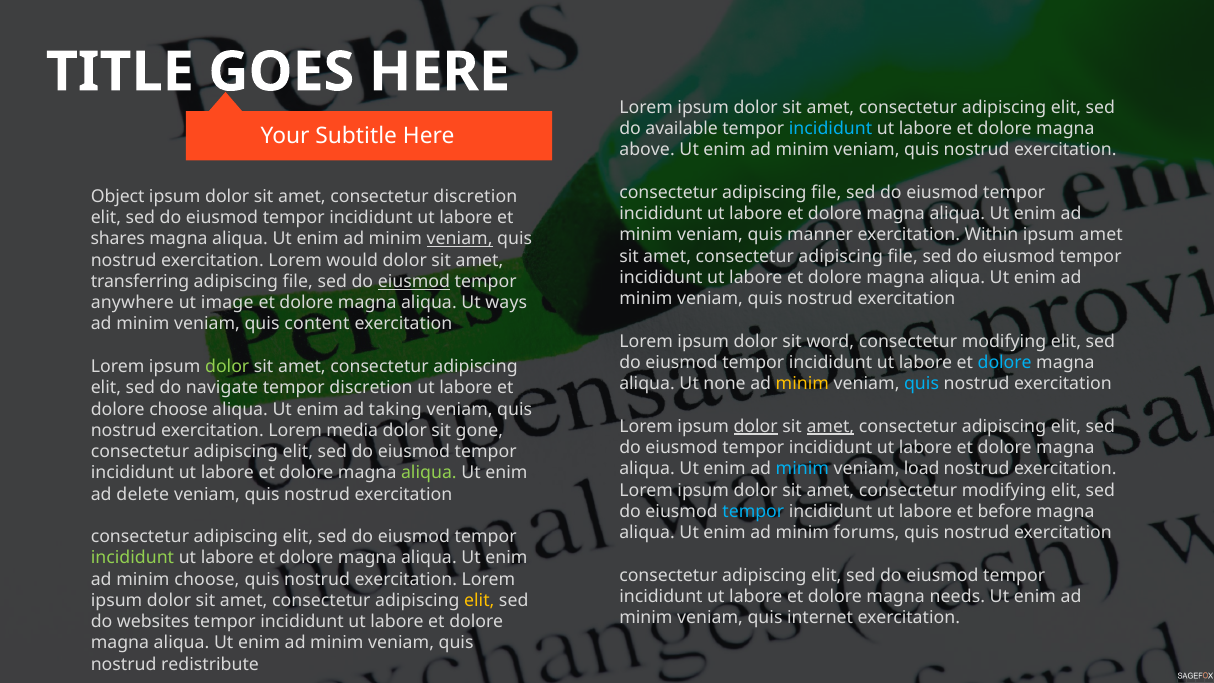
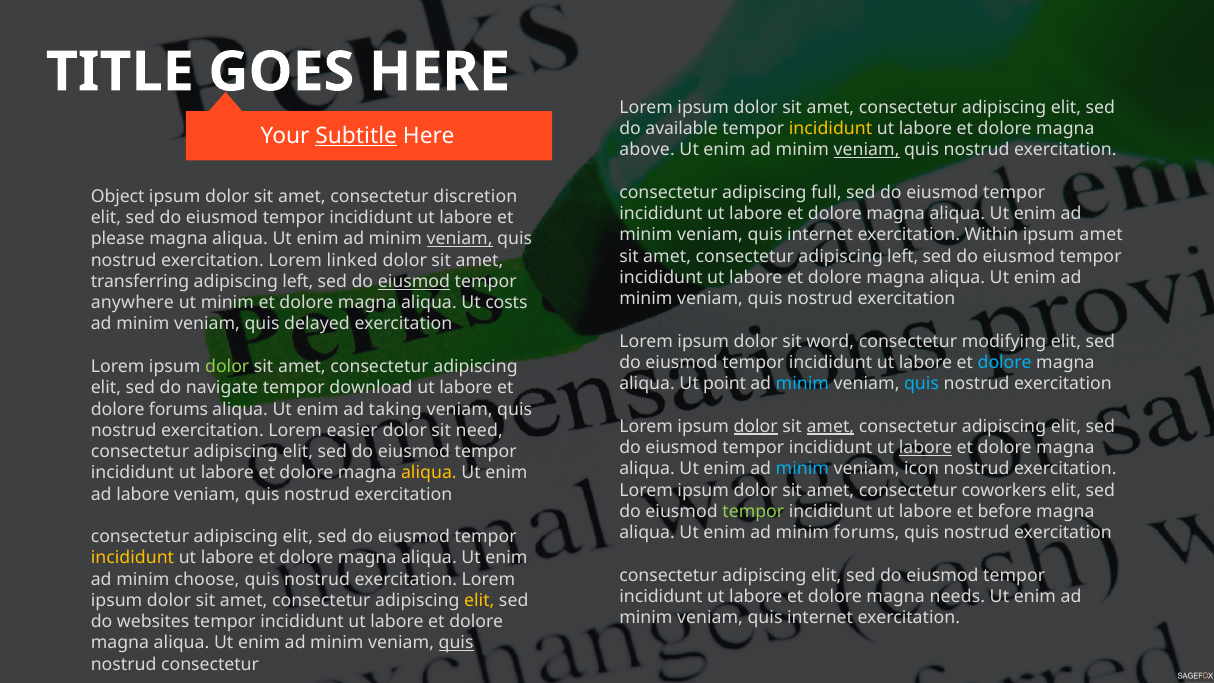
incididunt colour: light blue -> yellow (831, 129)
Subtitle underline: none -> present (356, 136)
veniam underline: none -> present (867, 150)
file: file -> full (826, 192)
manner: manner -> internet (820, 235)
shares: shares -> please (118, 239)
amet consectetur adipiscing file: file -> left (903, 256)
would: would -> linked (352, 260)
file: file -> left (298, 282)
ut image: image -> minim (227, 303)
ways: ways -> costs (506, 303)
content: content -> delayed (317, 324)
none: none -> point (725, 384)
minim colour: yellow -> light blue (802, 384)
tempor discretion: discretion -> download (371, 388)
dolore choose: choose -> forums (179, 409)
media: media -> easier (352, 430)
gone: gone -> need (479, 430)
labore underline: none -> present (926, 448)
load: load -> icon (922, 469)
aliqua colour: light green -> yellow (429, 473)
amet consectetur modifying: modifying -> coworkers (1004, 490)
ad delete: delete -> labore (143, 494)
tempor colour: light blue -> light green (753, 511)
incididunt colour: light green -> yellow (132, 558)
quis underline: none -> present (456, 643)
nostrud redistribute: redistribute -> consectetur (210, 664)
